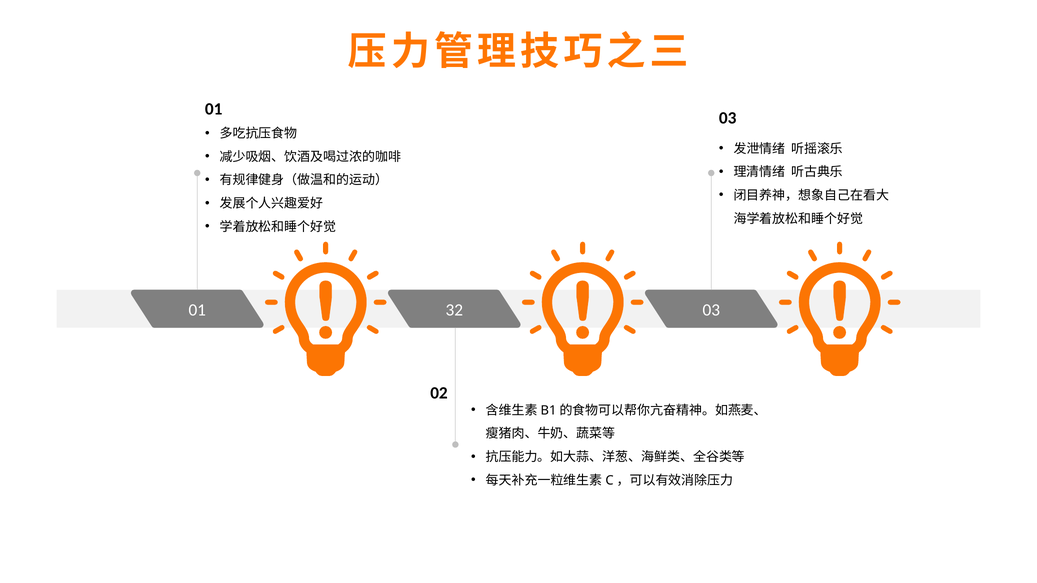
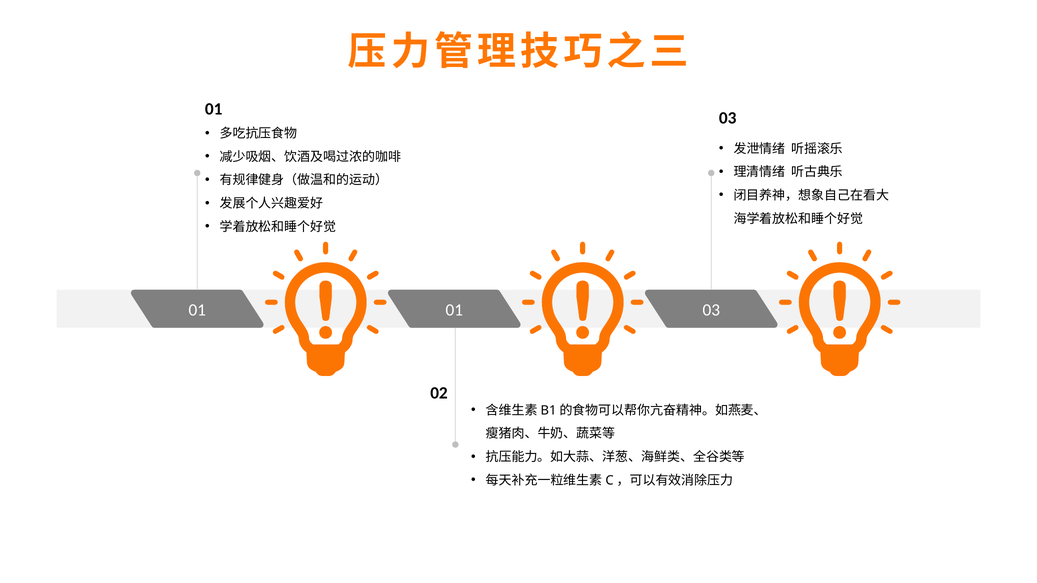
01 32: 32 -> 01 (454, 310)
